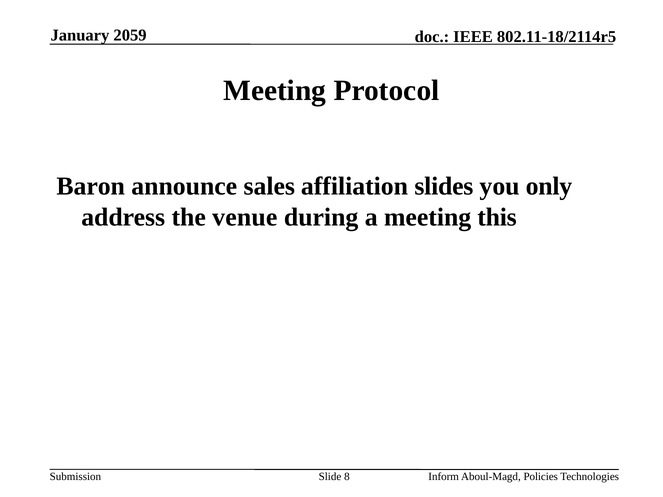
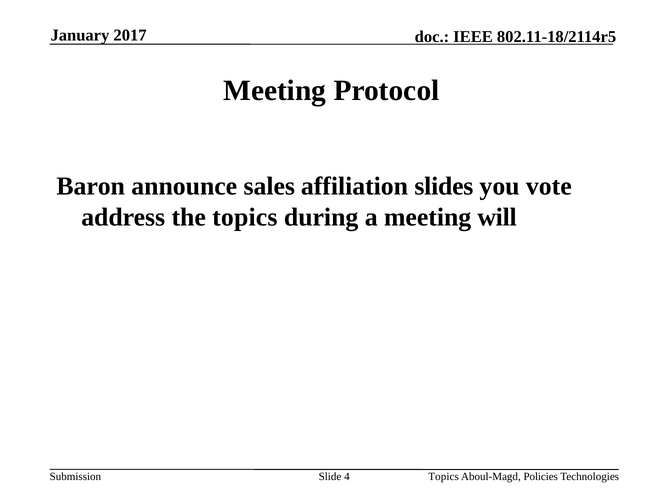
2059: 2059 -> 2017 (130, 35)
only: only -> vote (549, 186)
the venue: venue -> topics (245, 217)
this: this -> will (497, 217)
8: 8 -> 4 (347, 477)
Inform: Inform -> Topics (444, 477)
